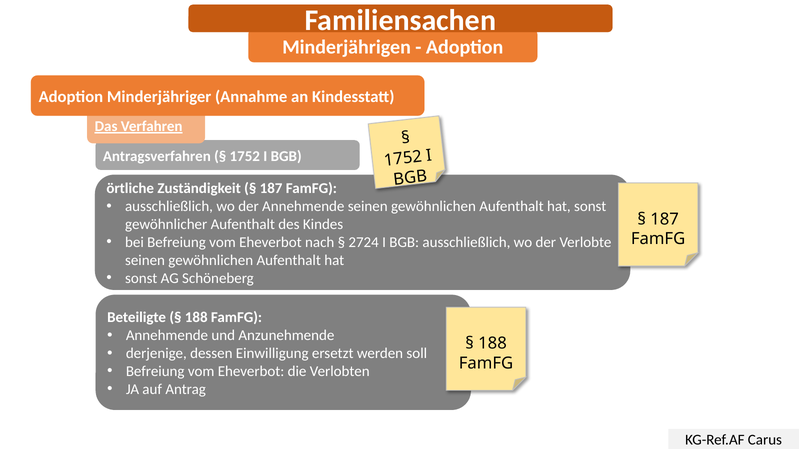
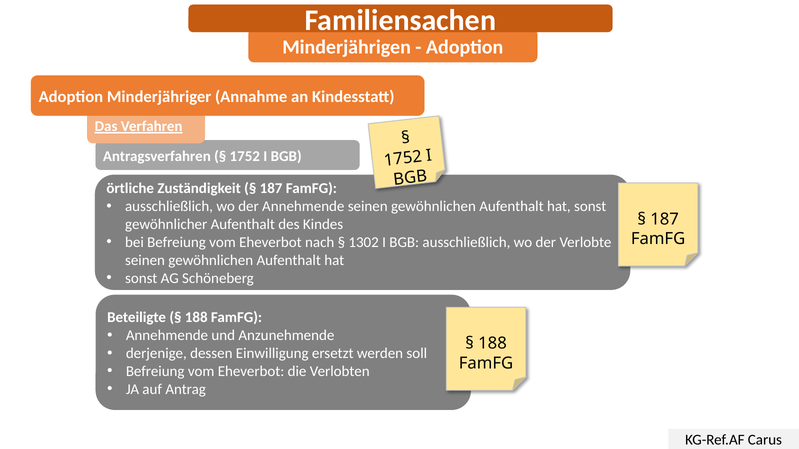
2724: 2724 -> 1302 (364, 243)
